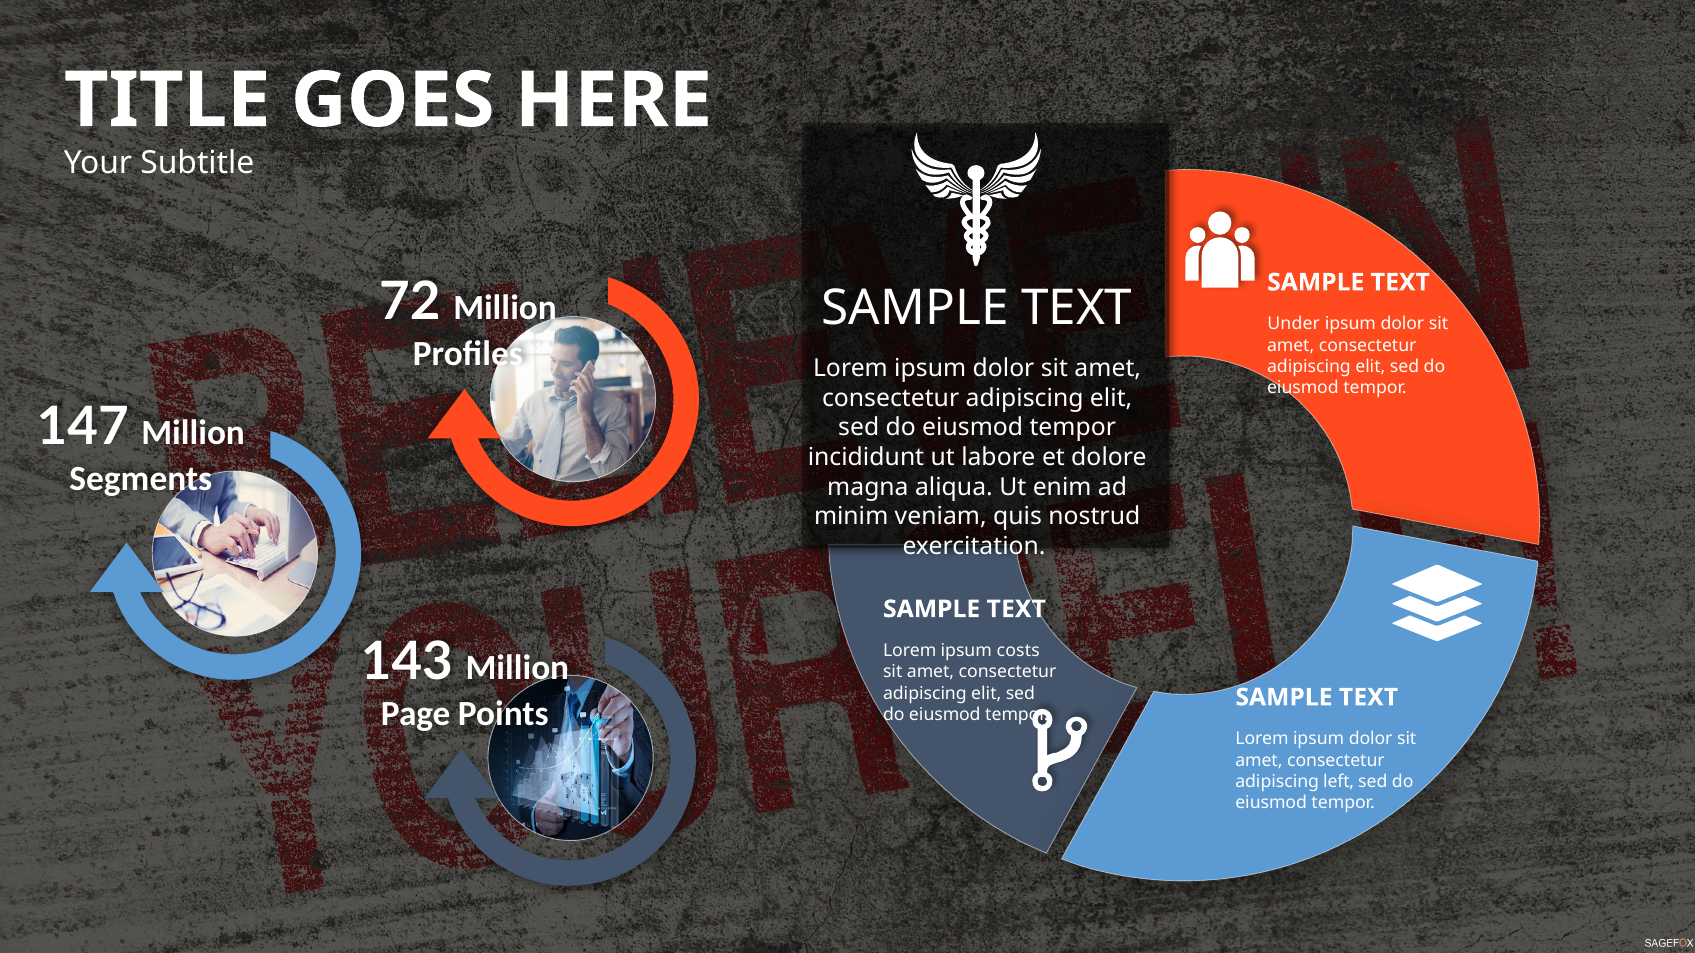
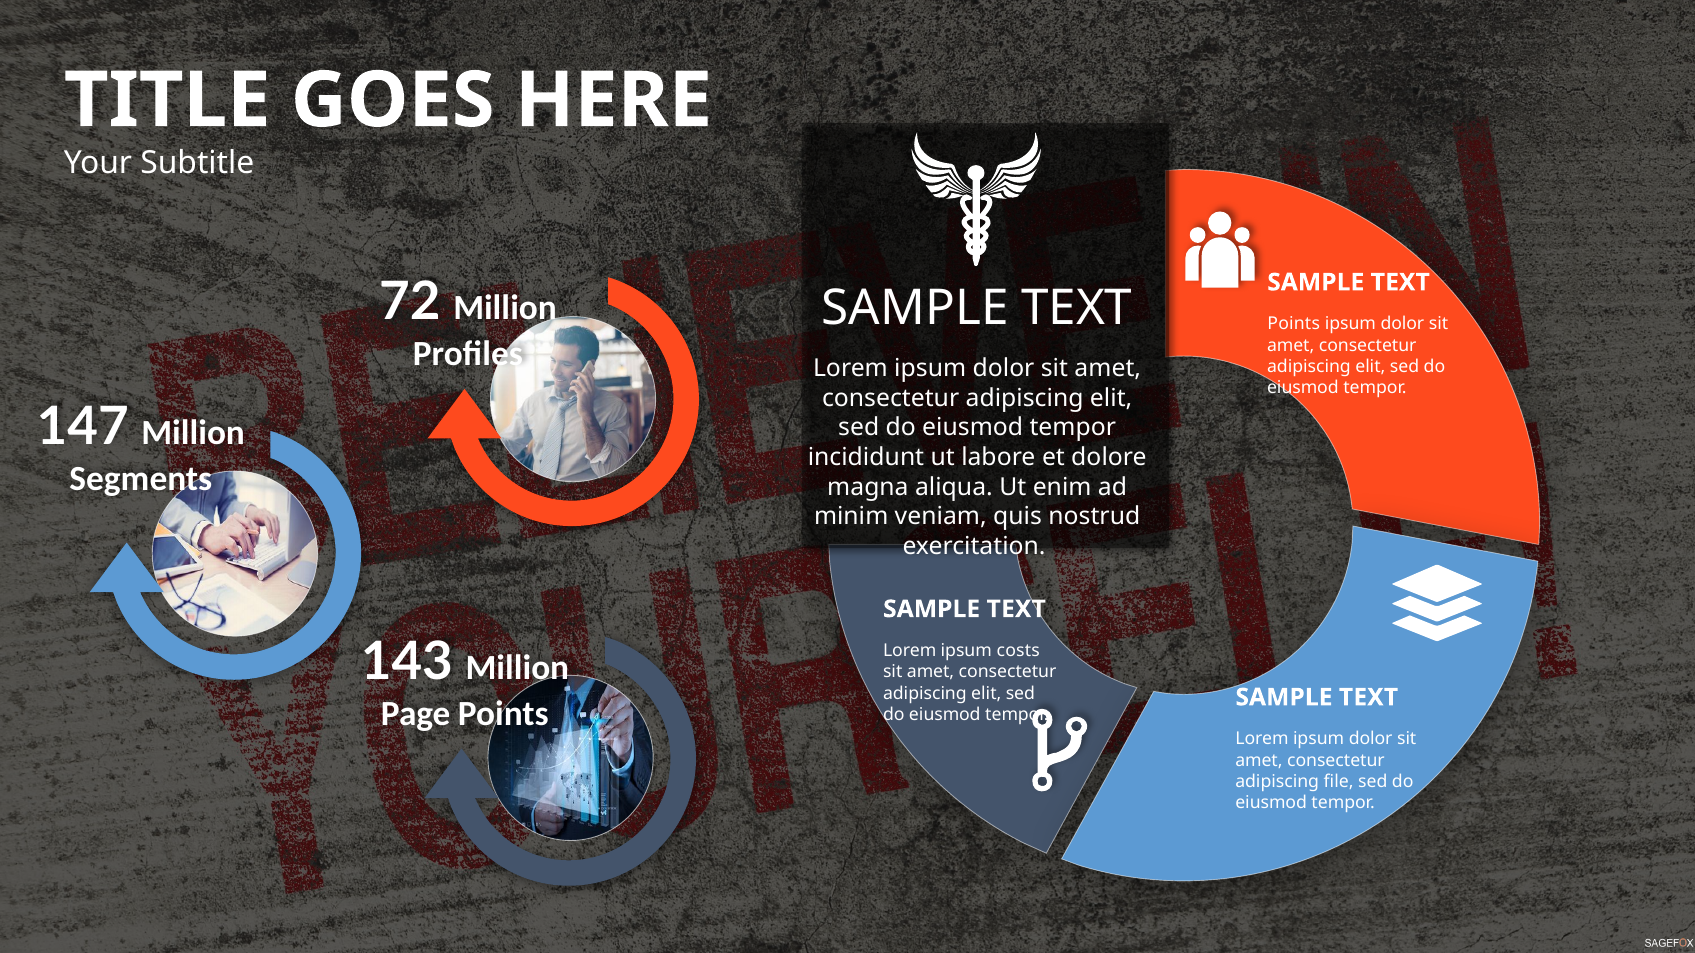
Under: Under -> Points (1294, 324)
left: left -> file (1339, 782)
